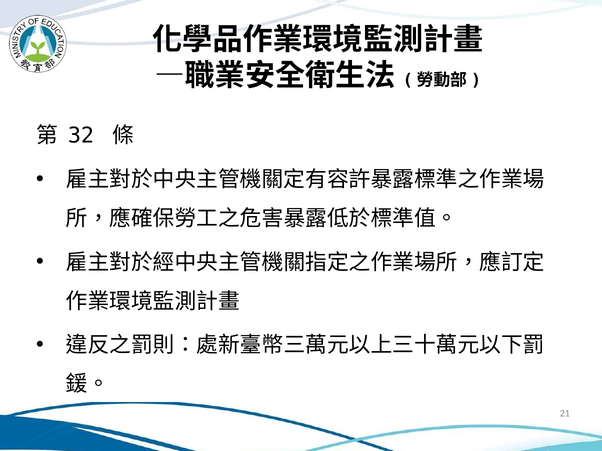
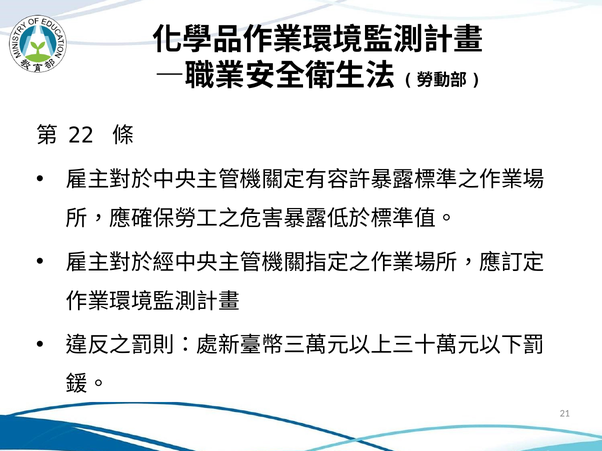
32: 32 -> 22 (81, 136)
